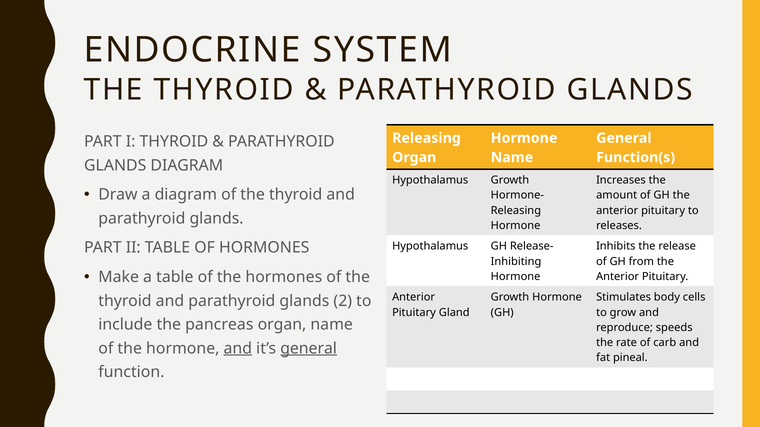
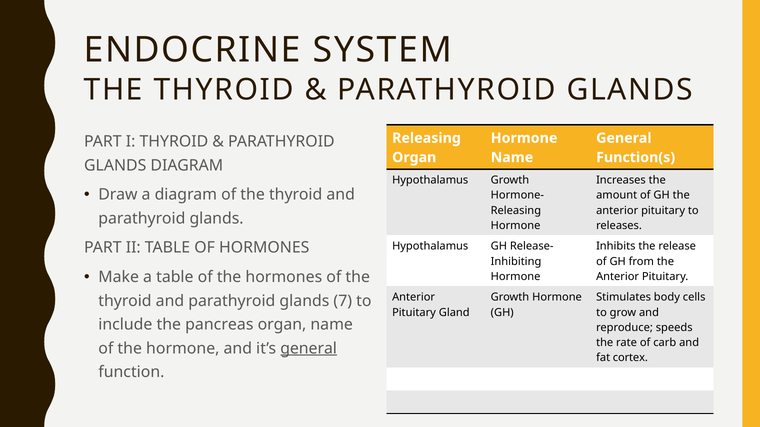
2: 2 -> 7 (343, 301)
and underline: present -> none (238, 349)
pineal: pineal -> cortex (630, 358)
